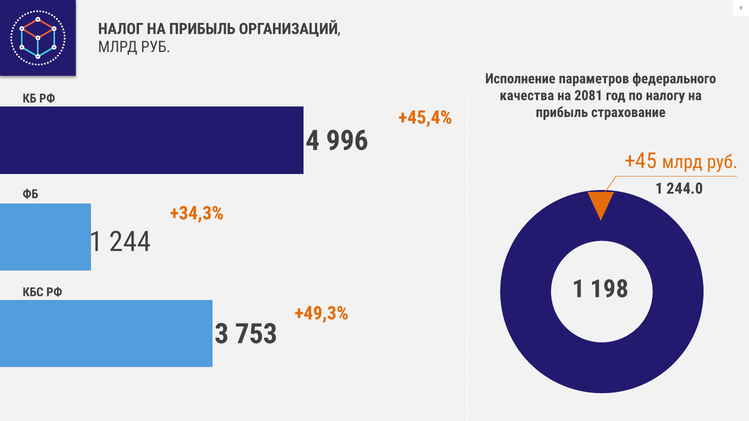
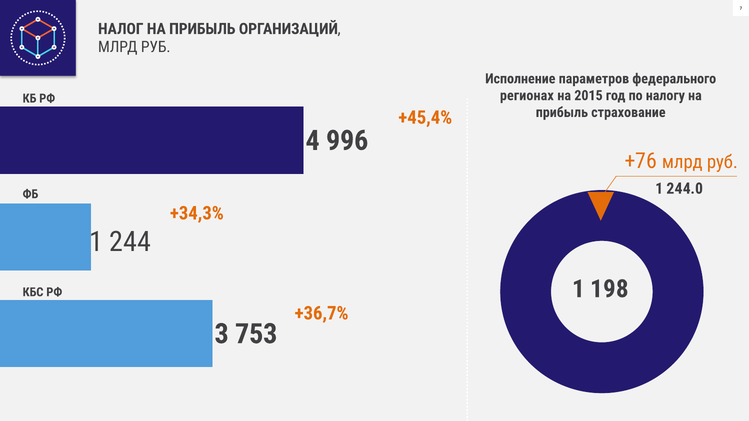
качества: качества -> регионах (527, 96)
2081: 2081 -> 2015 (588, 96)
+45: +45 -> +76 (641, 161)
+49,3%: +49,3% -> +36,7% (322, 313)
